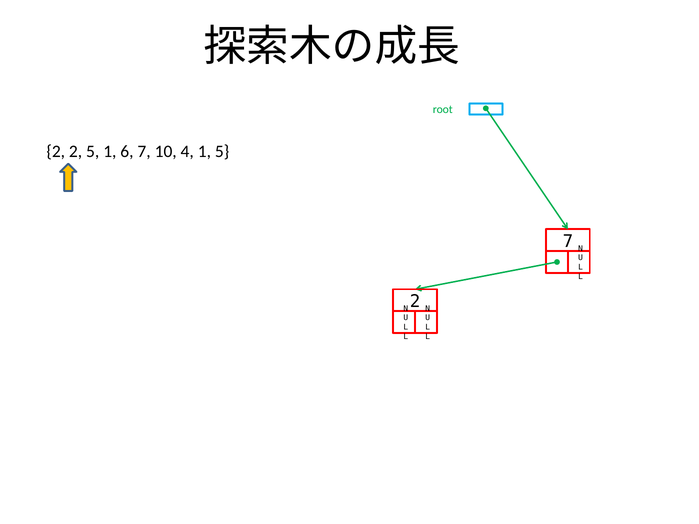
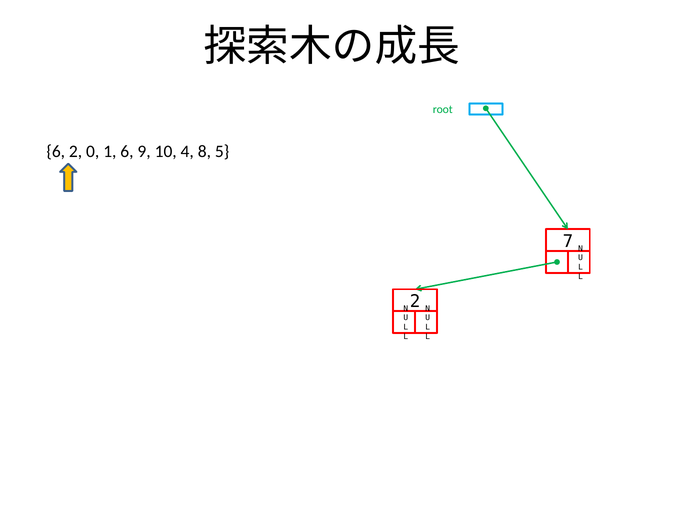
2: 2 -> 6 (56, 152)
2 5: 5 -> 0 (93, 152)
6 7: 7 -> 9 (144, 152)
4 1: 1 -> 8 (204, 152)
